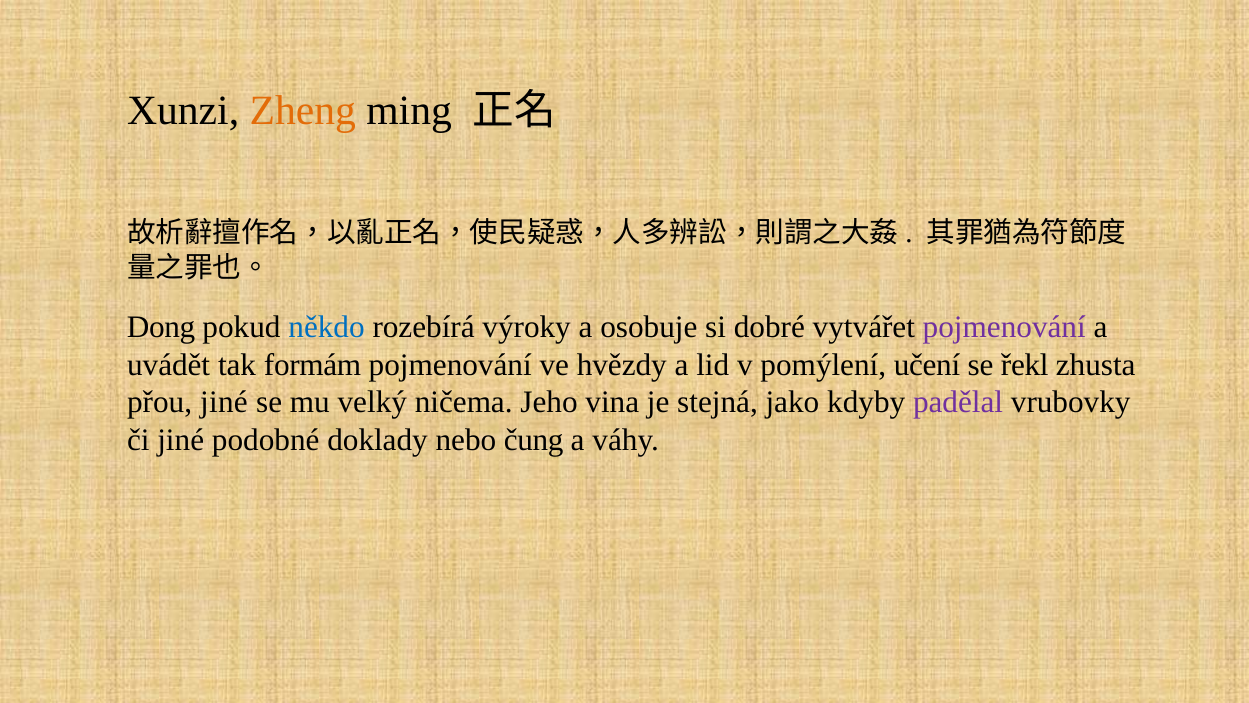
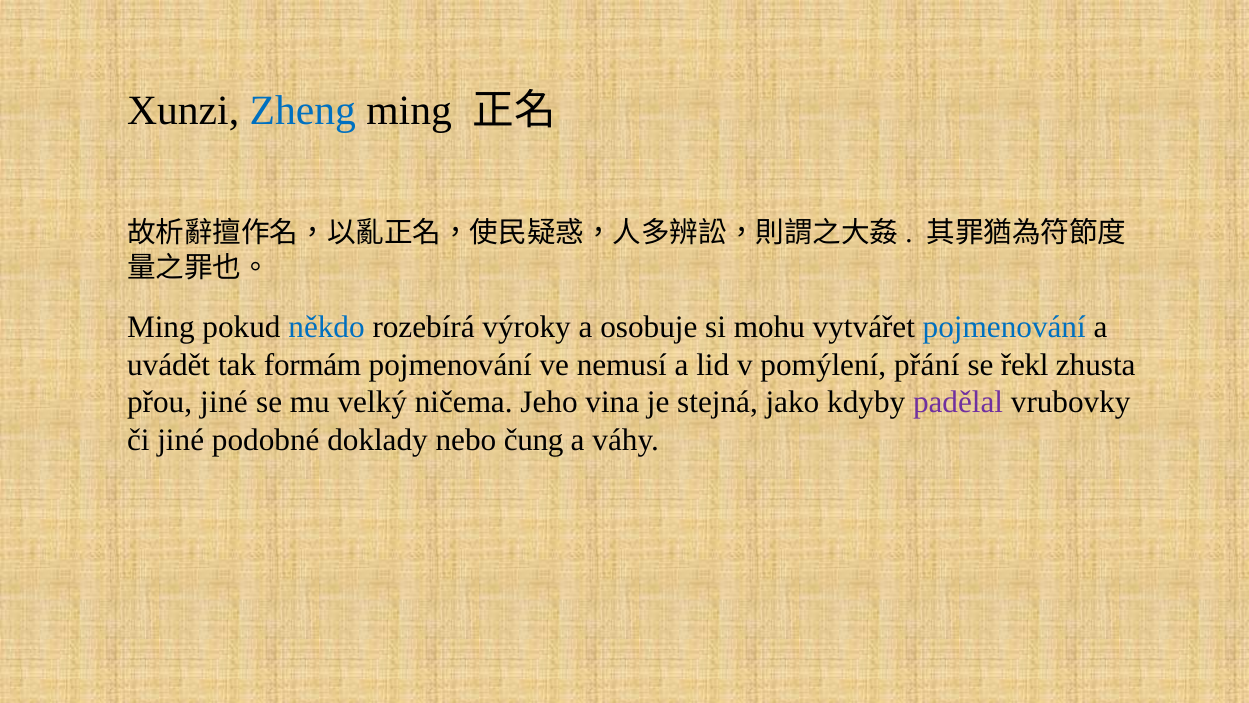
Zheng colour: orange -> blue (303, 111)
Dong: Dong -> Ming (161, 327)
dobré: dobré -> mohu (769, 327)
pojmenování colour: purple -> blue (1004, 327)
hvězdy: hvězdy -> nemusí (622, 365)
učení: učení -> přání (927, 365)
